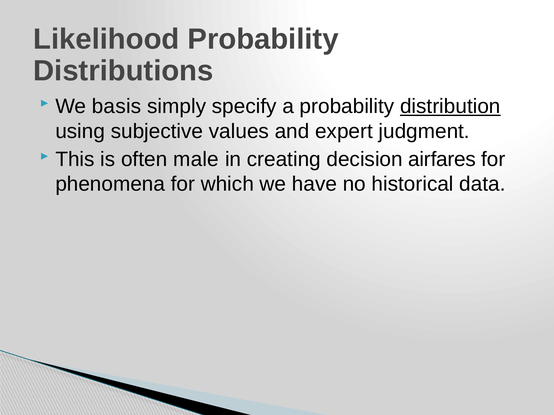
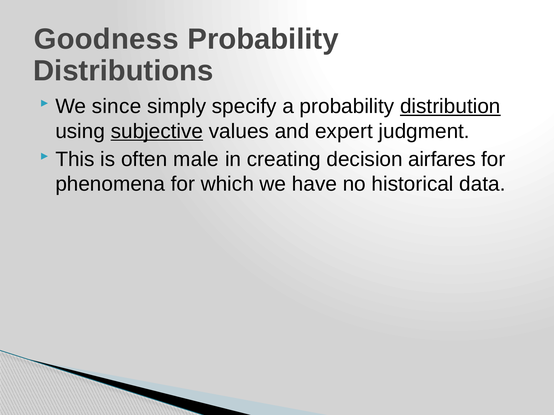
Likelihood: Likelihood -> Goodness (106, 39)
basis: basis -> since (117, 106)
subjective underline: none -> present (157, 131)
